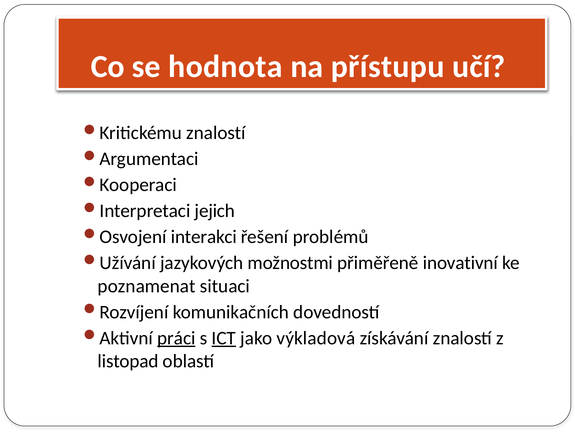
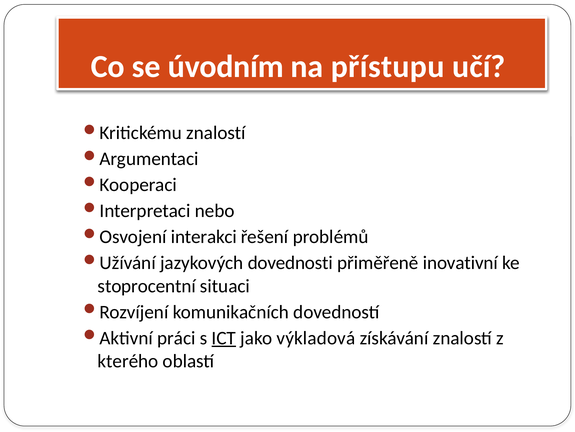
hodnota: hodnota -> úvodním (226, 66)
jejich: jejich -> nebo (215, 211)
možnostmi: možnostmi -> dovednosti (290, 263)
poznamenat: poznamenat -> stoprocentní (147, 286)
práci underline: present -> none (176, 337)
listopad: listopad -> kterého (128, 360)
